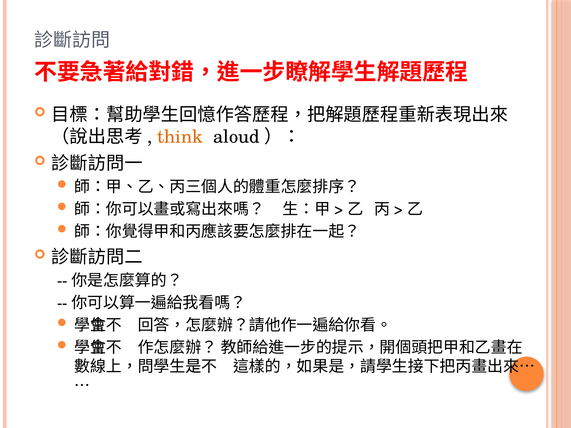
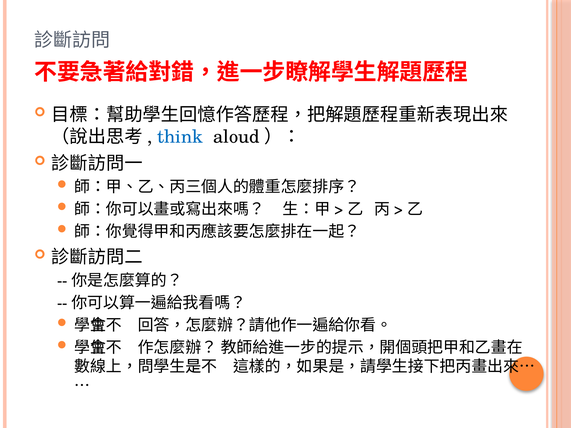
think colour: orange -> blue (180, 137)
